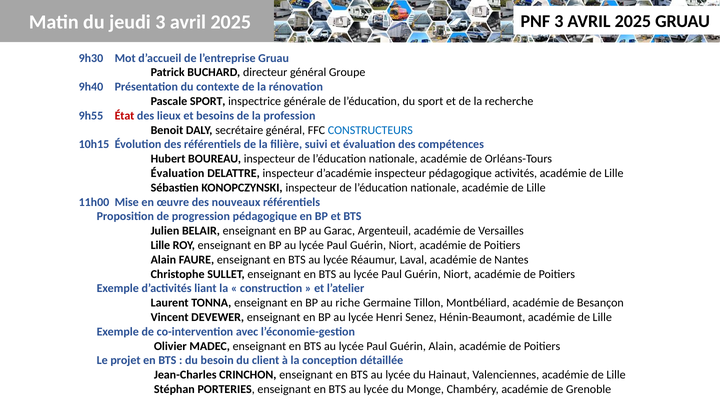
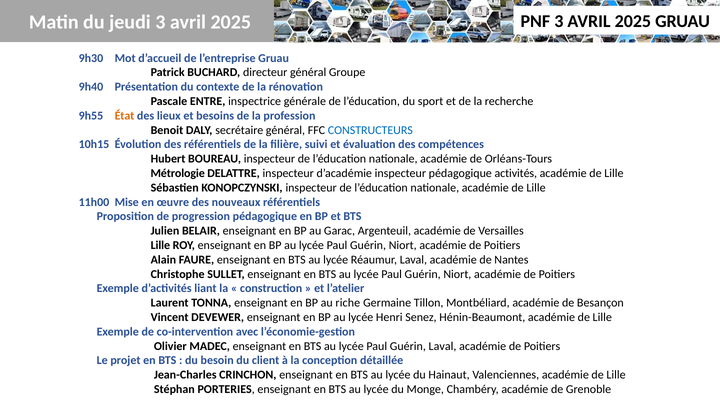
Pascale SPORT: SPORT -> ENTRE (208, 101)
État colour: red -> orange (124, 116)
Évaluation: Évaluation -> Métrologie (178, 173)
Guérin Alain: Alain -> Laval (443, 346)
